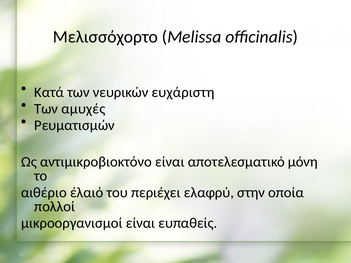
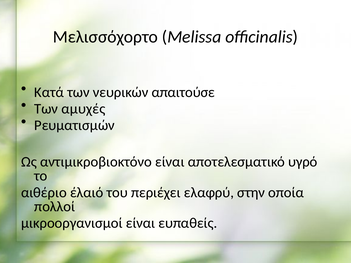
ευχάριστη: ευχάριστη -> απαιτούσε (183, 92)
μόνη: μόνη -> υγρό (303, 162)
